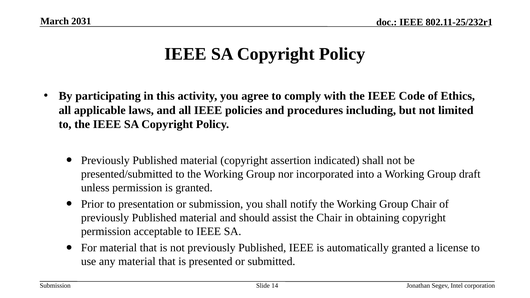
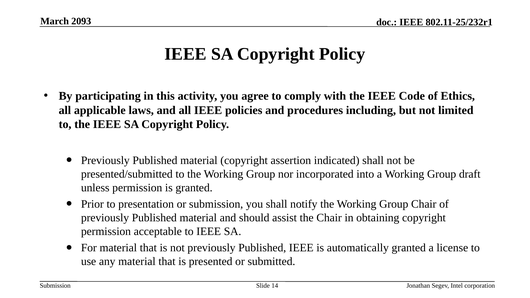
2031: 2031 -> 2093 (81, 21)
